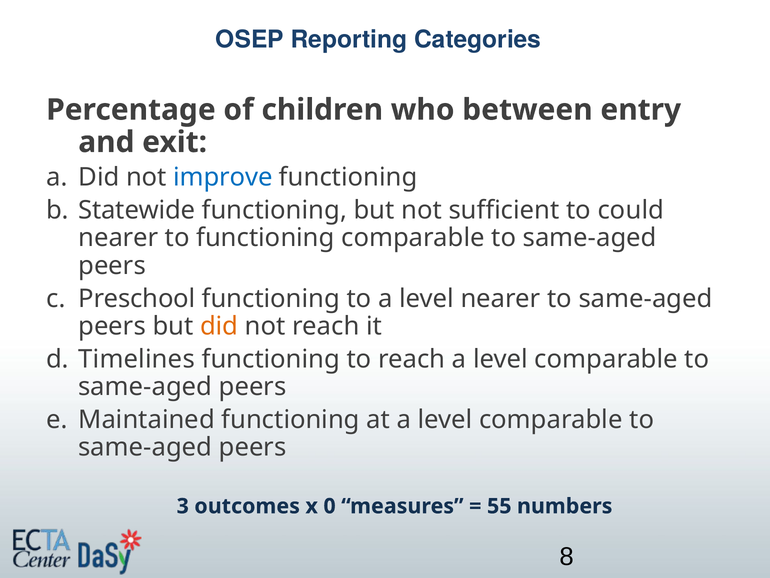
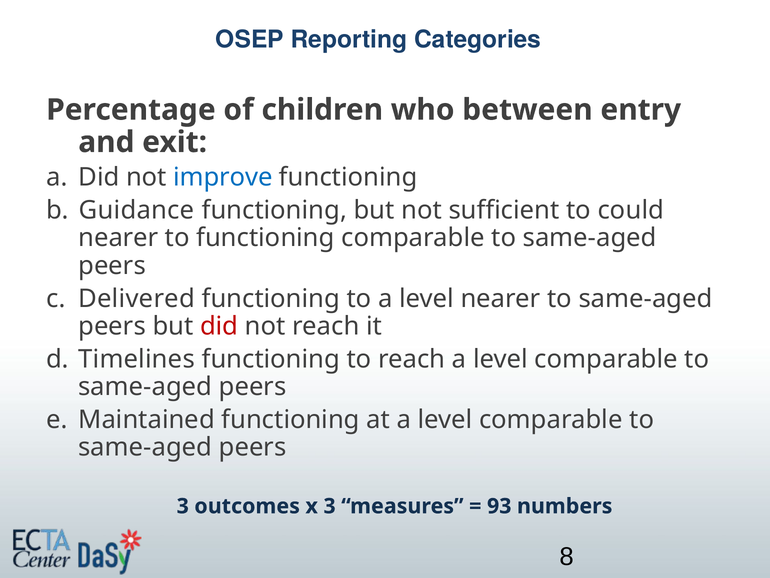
Statewide: Statewide -> Guidance (137, 210)
Preschool: Preschool -> Delivered (137, 298)
did colour: orange -> red (219, 326)
x 0: 0 -> 3 (330, 506)
55: 55 -> 93 (499, 506)
